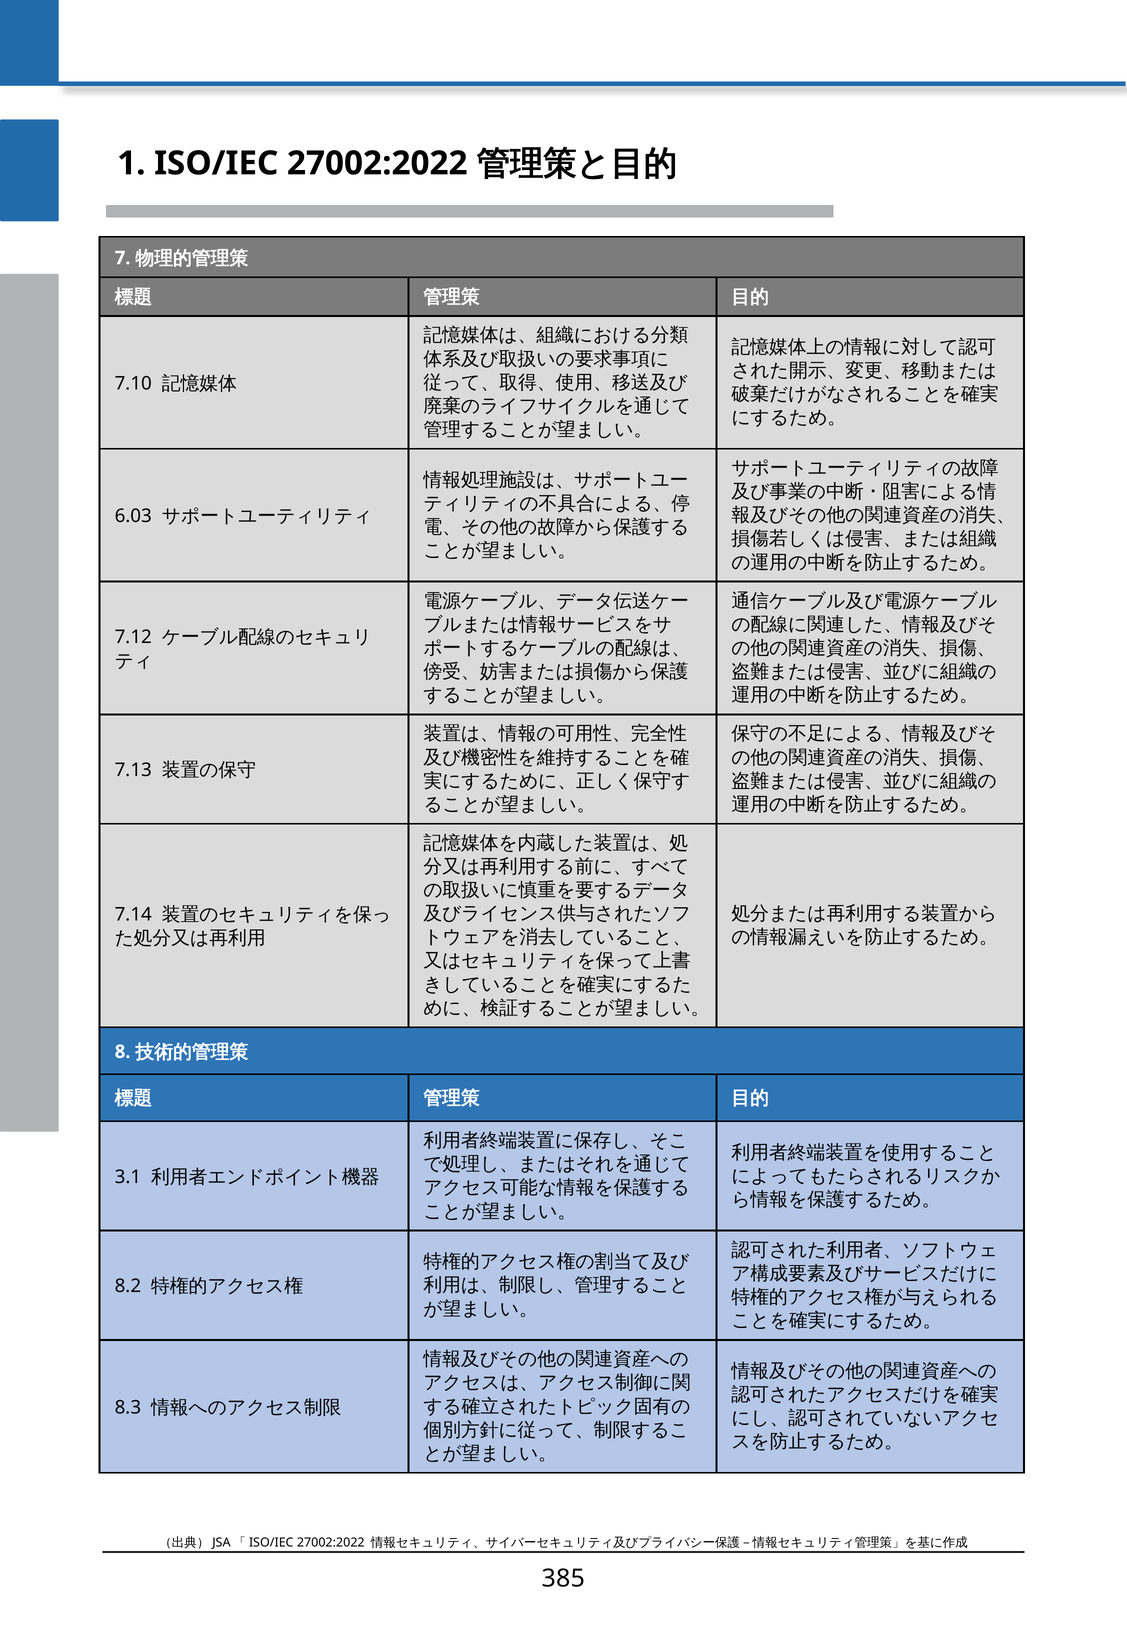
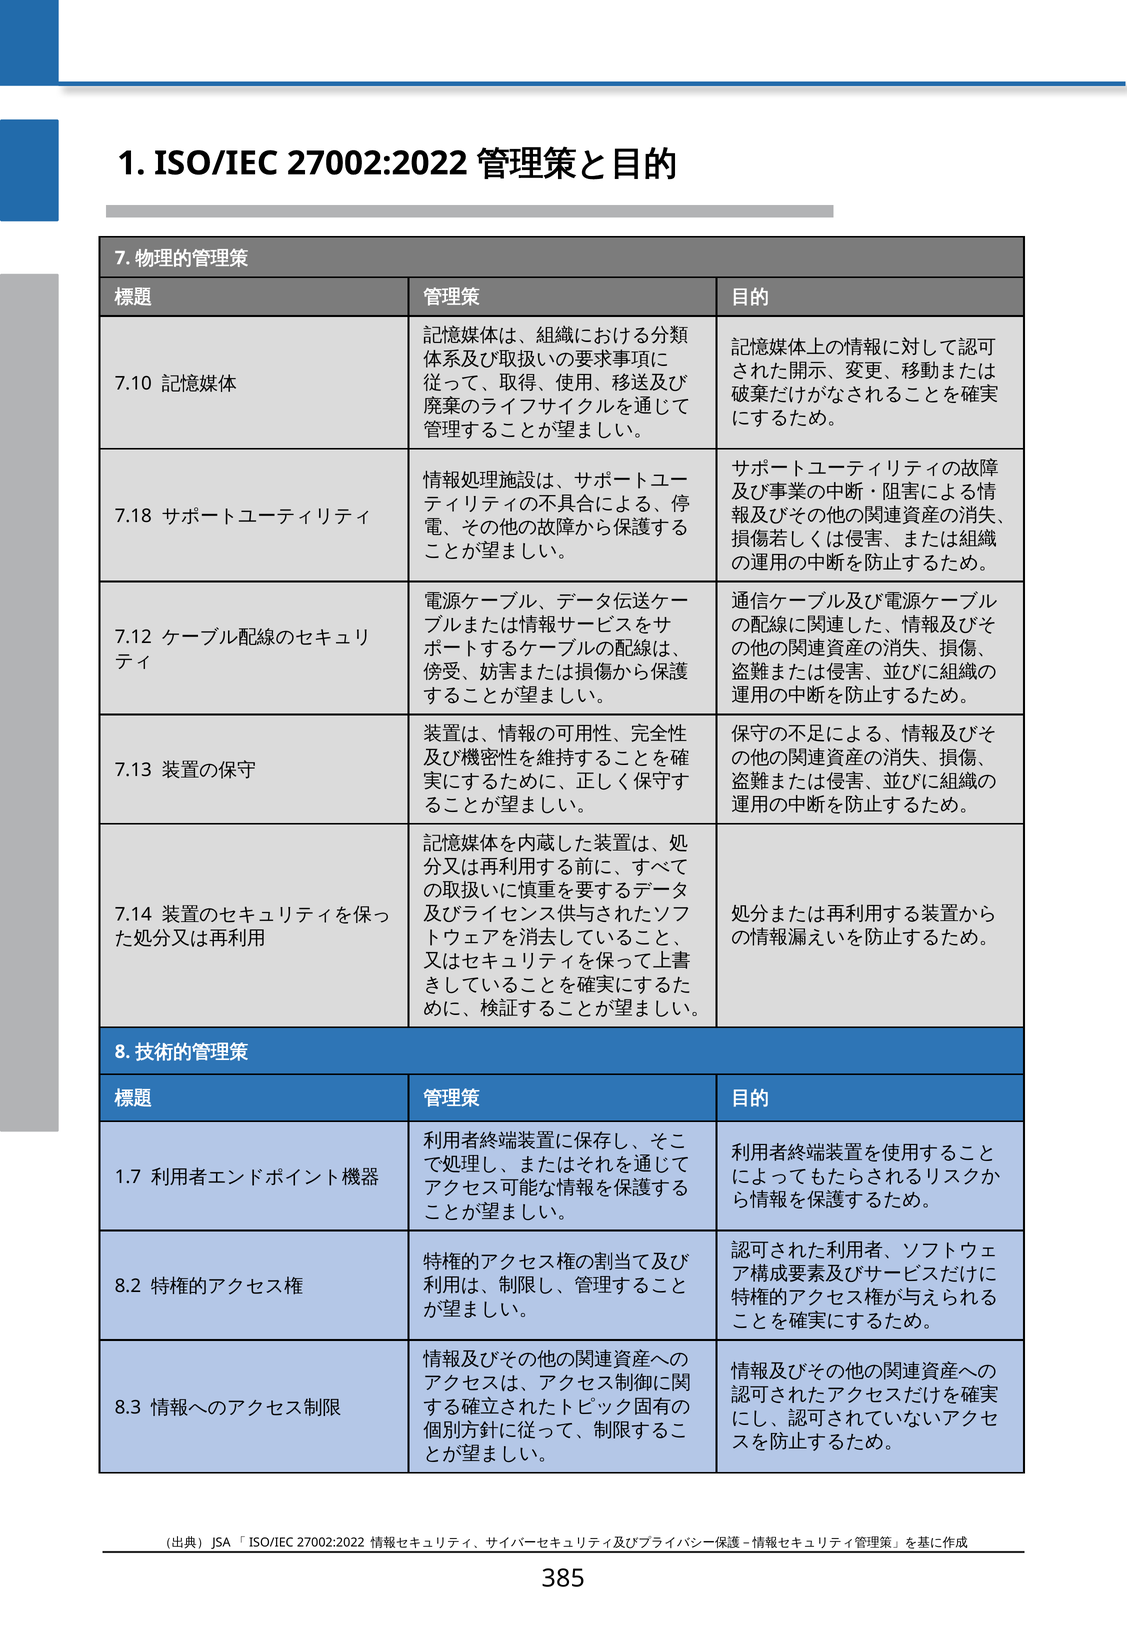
6.03: 6.03 -> 7.18 (133, 516)
3.1: 3.1 -> 1.7 (128, 1177)
